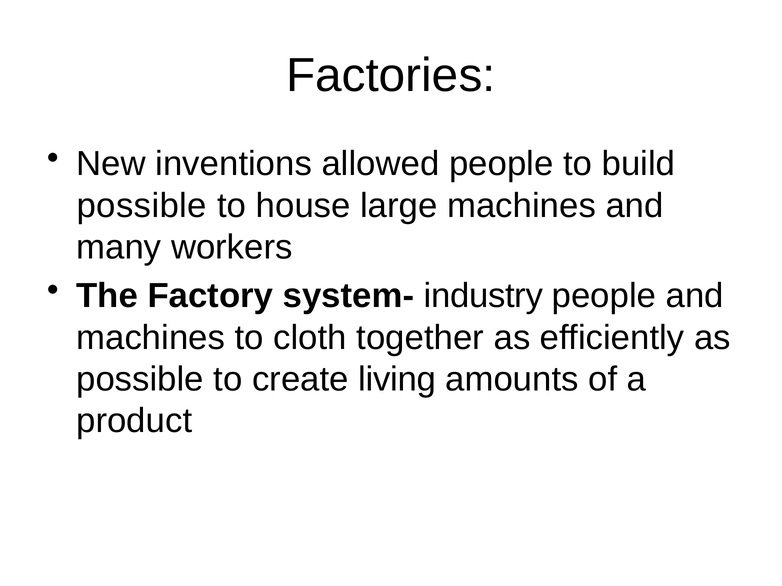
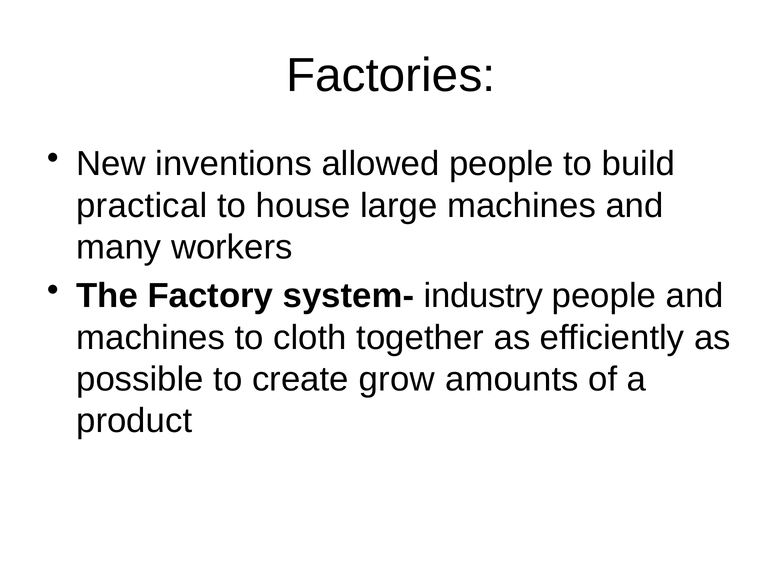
possible: possible -> practical (142, 206)
living: living -> grow (397, 380)
